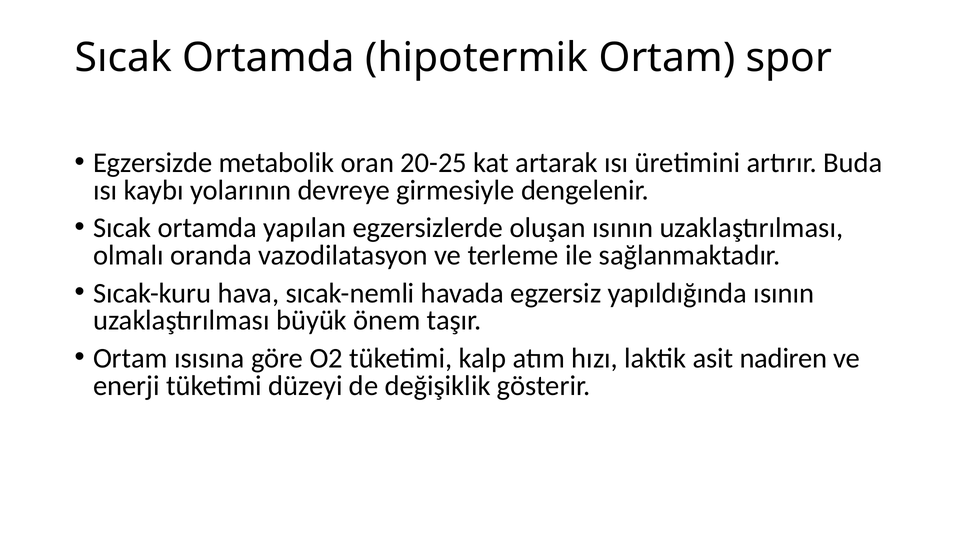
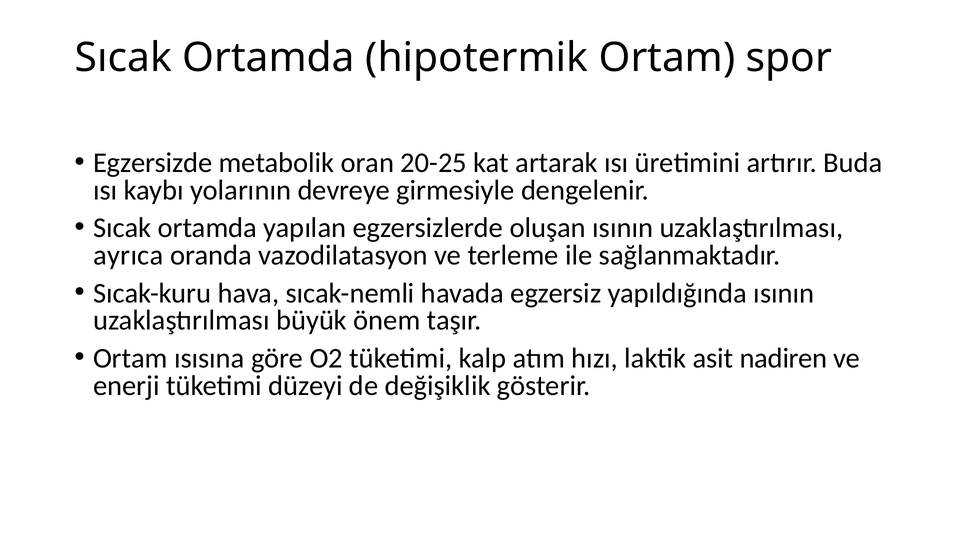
olmalı: olmalı -> ayrıca (128, 256)
